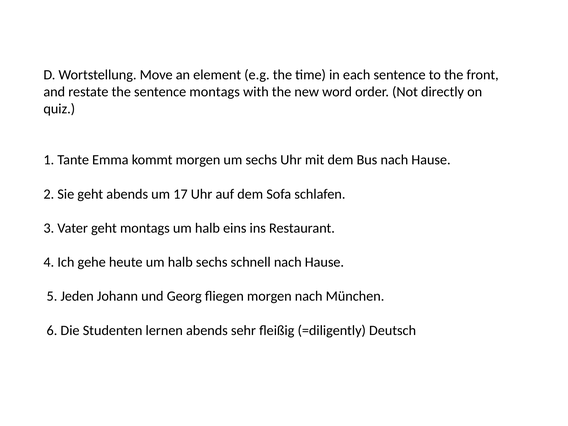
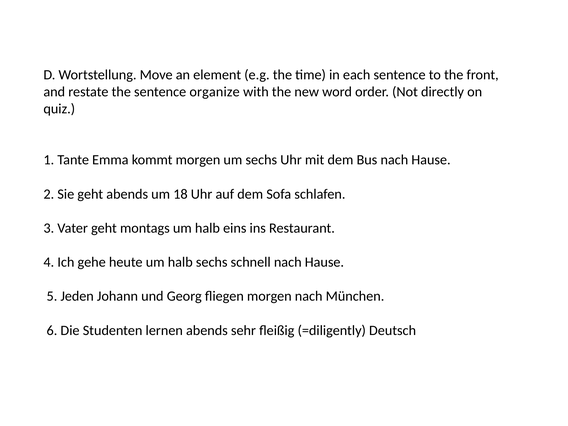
sentence montags: montags -> organize (215, 92)
17: 17 -> 18 (180, 194)
